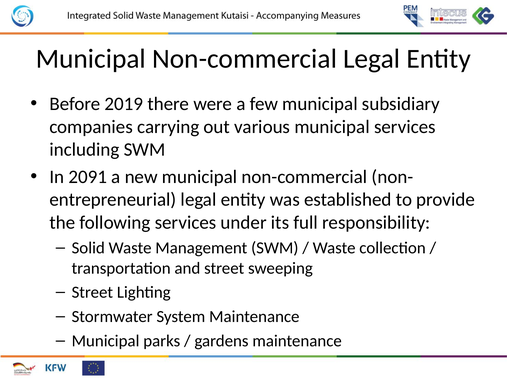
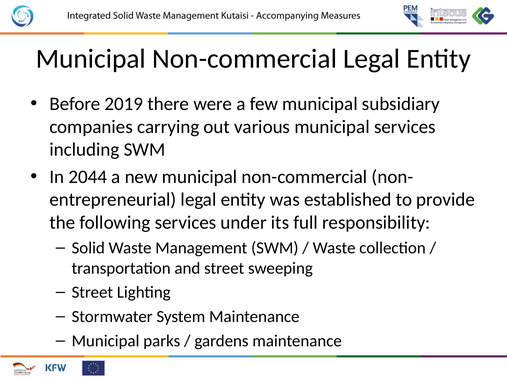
2091: 2091 -> 2044 (88, 177)
